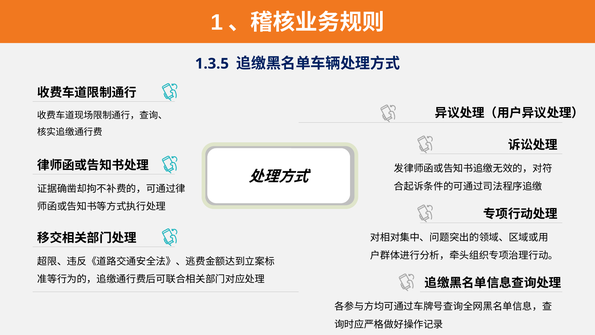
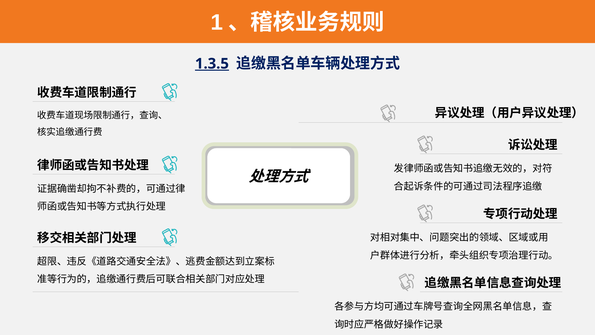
1.3.5 underline: none -> present (212, 64)
